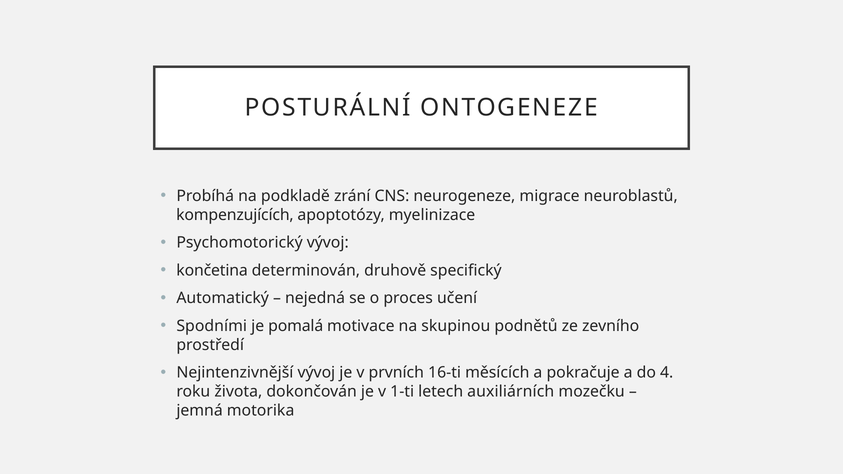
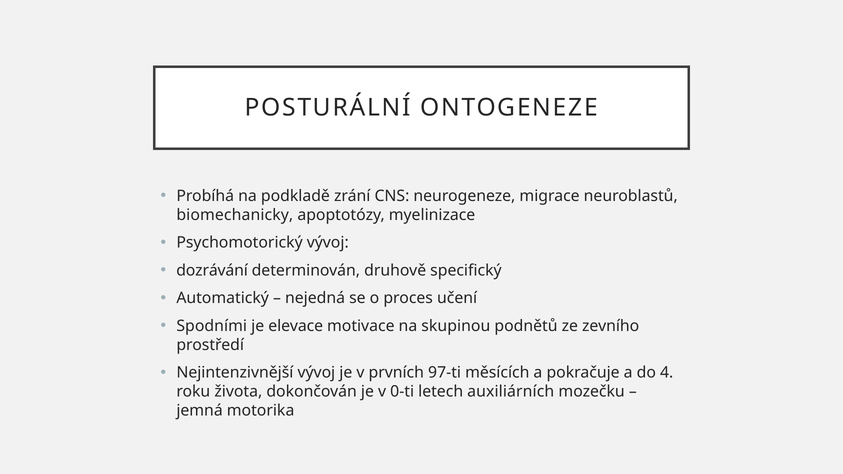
kompenzujících: kompenzujících -> biomechanicky (235, 215)
končetina: končetina -> dozrávání (212, 271)
pomalá: pomalá -> elevace (296, 326)
16-ti: 16-ti -> 97-ti (445, 373)
1-ti: 1-ti -> 0-ti (402, 392)
